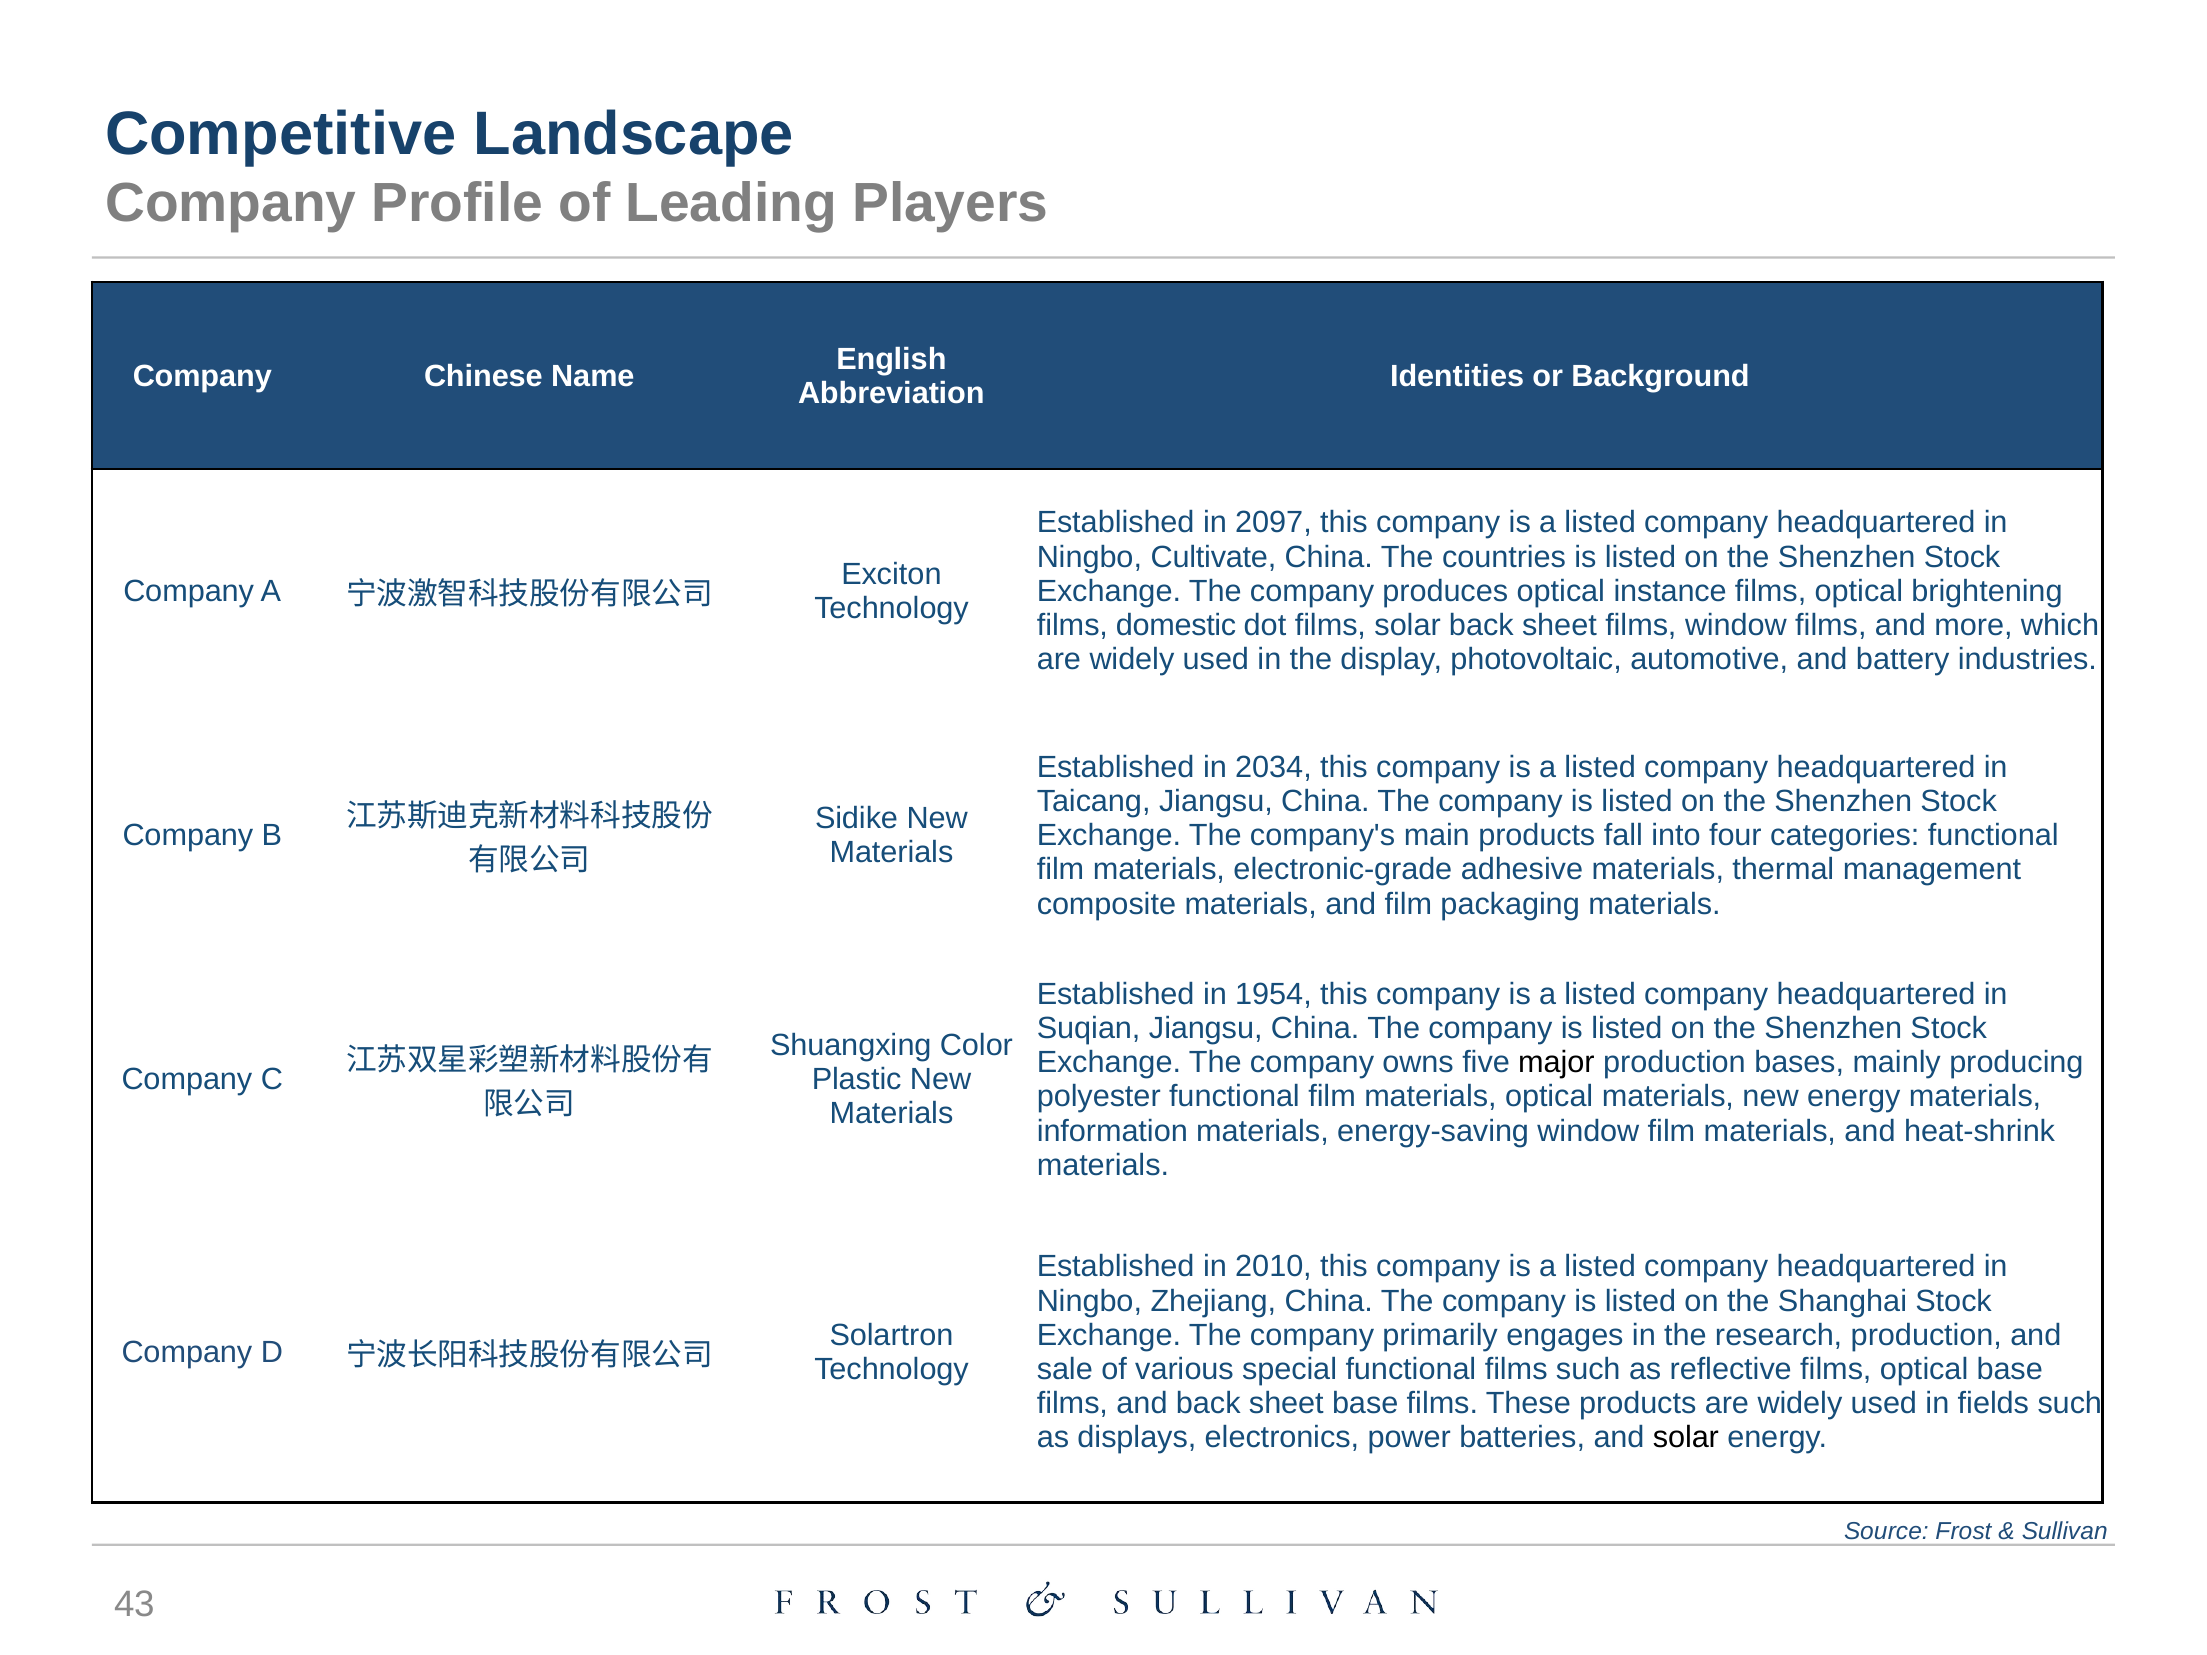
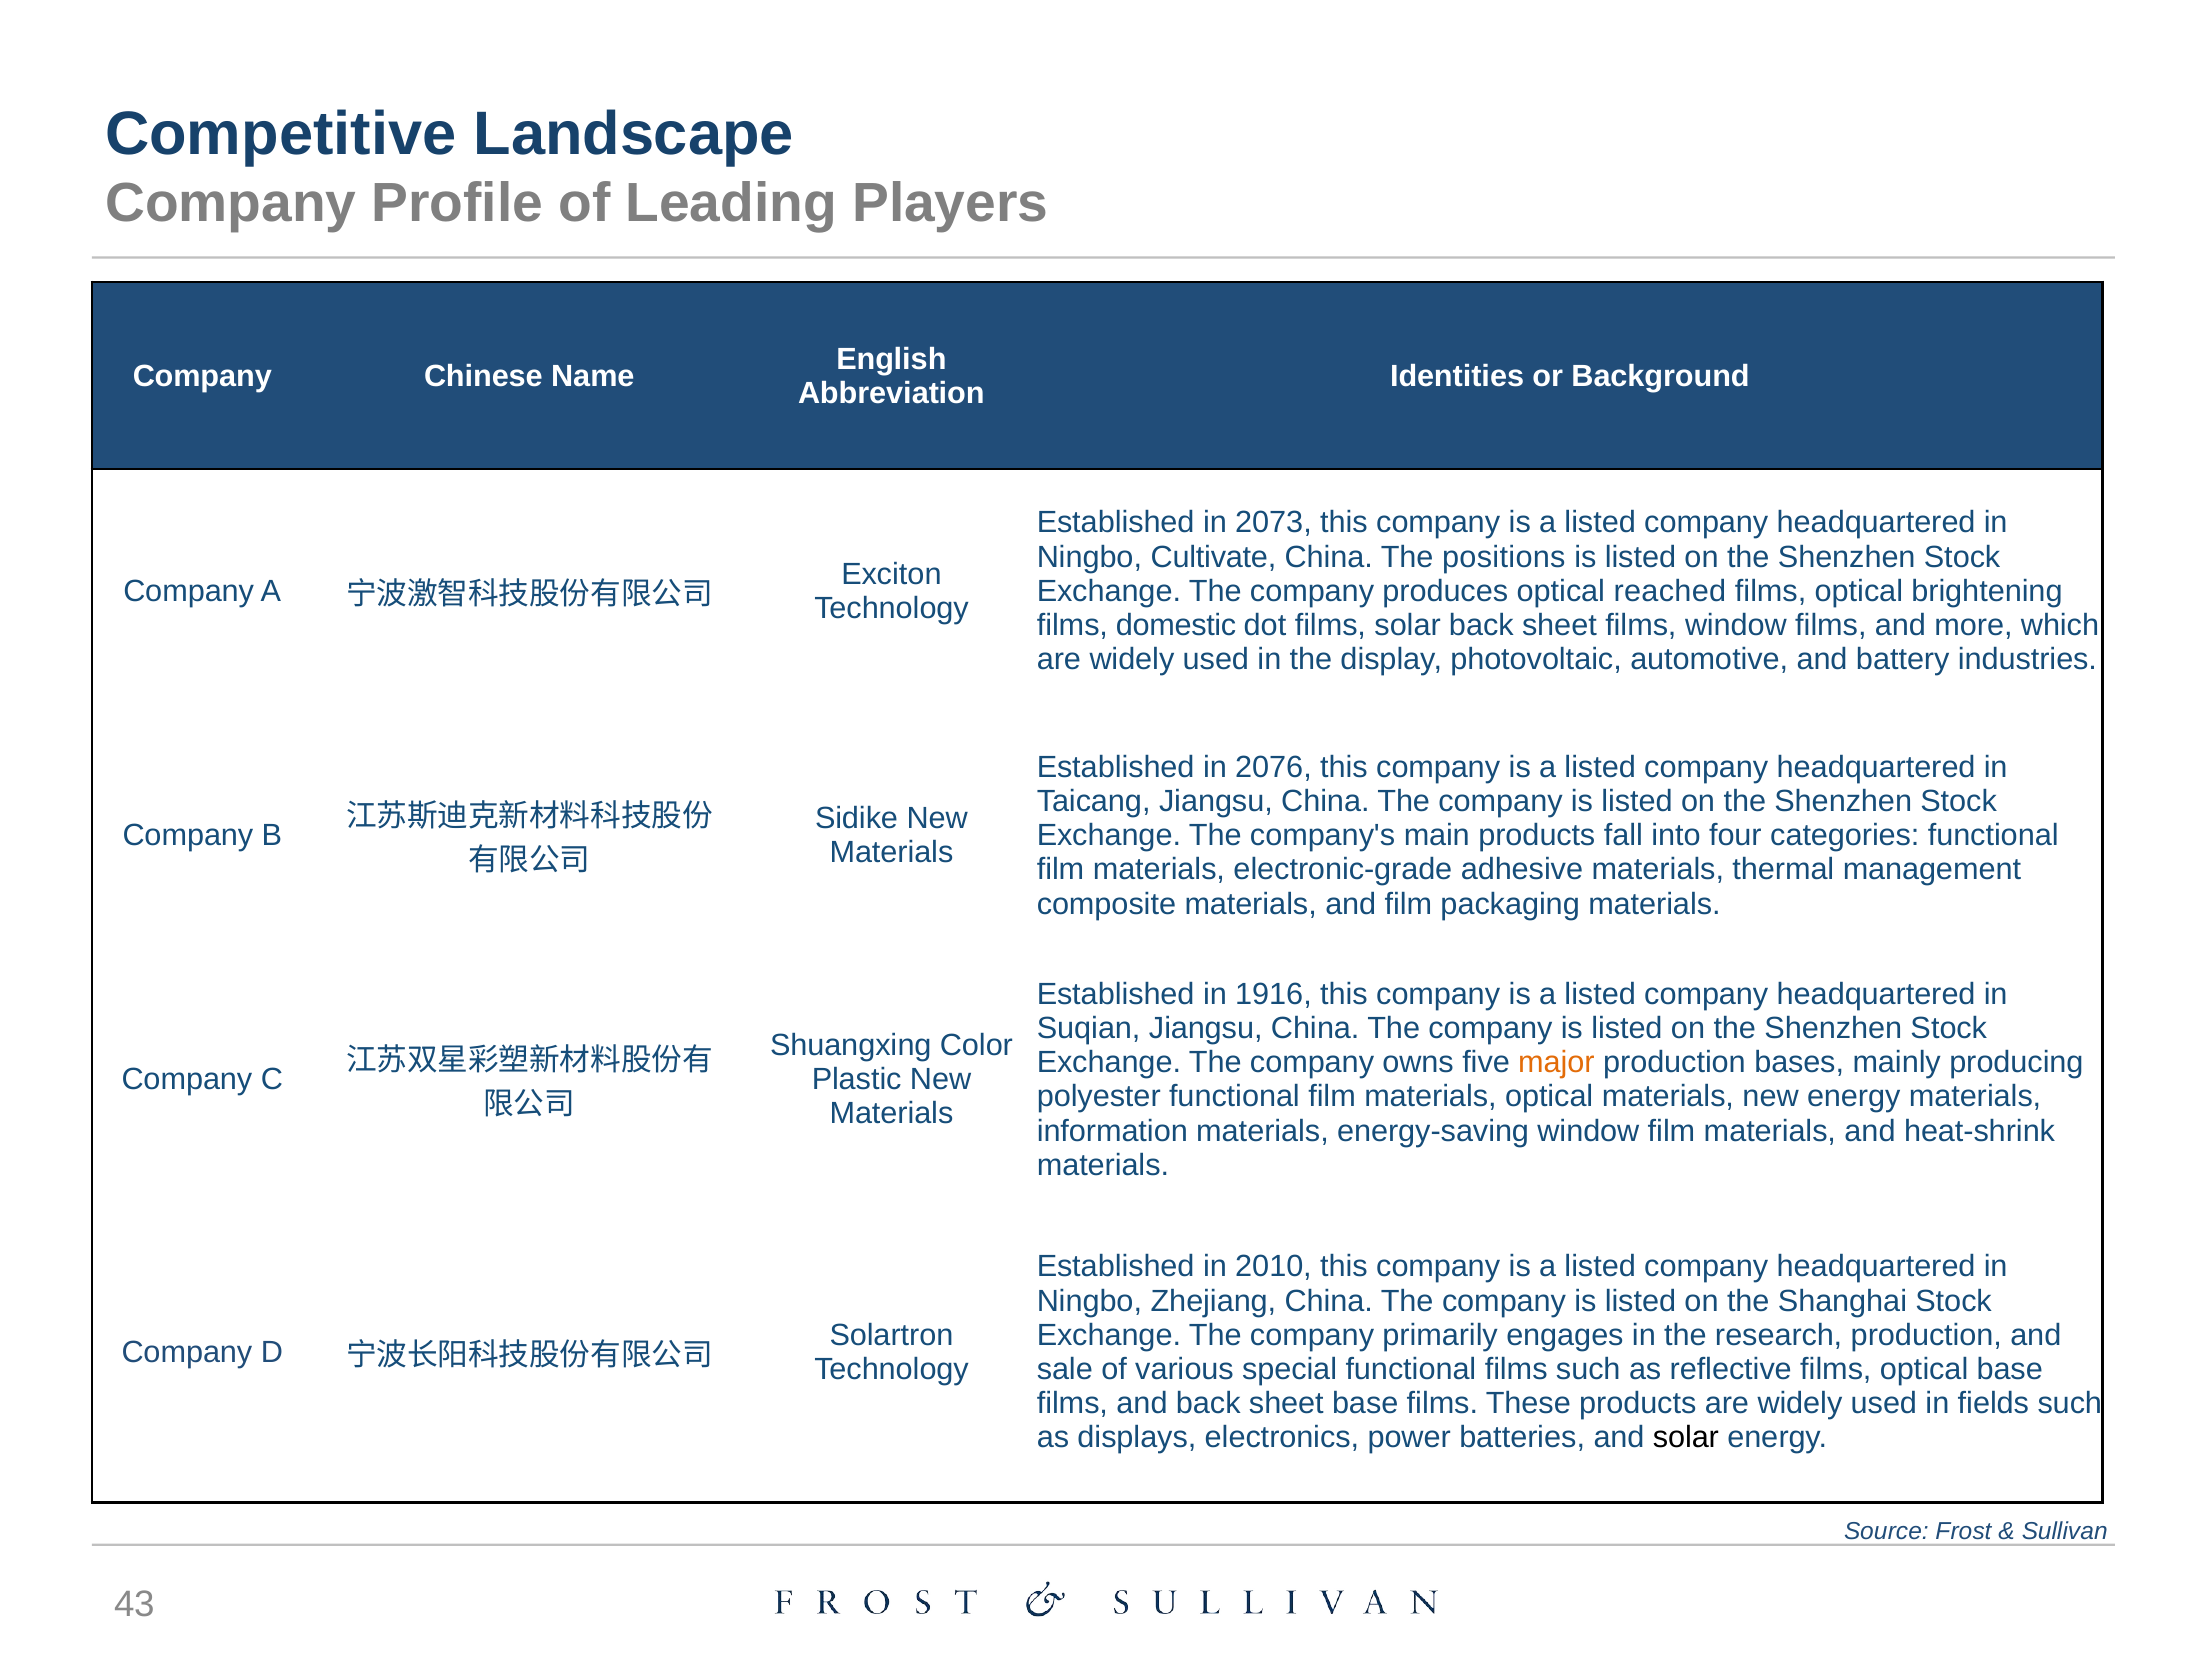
2097: 2097 -> 2073 (1273, 523)
countries: countries -> positions (1504, 557)
instance: instance -> reached (1670, 591)
2034: 2034 -> 2076 (1273, 767)
1954: 1954 -> 1916 (1273, 994)
major colour: black -> orange (1556, 1063)
